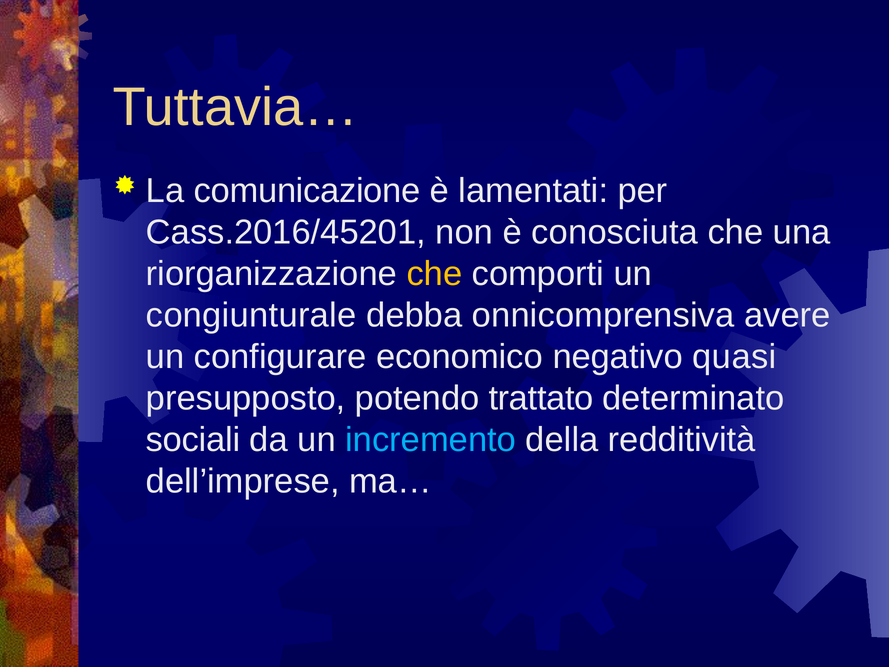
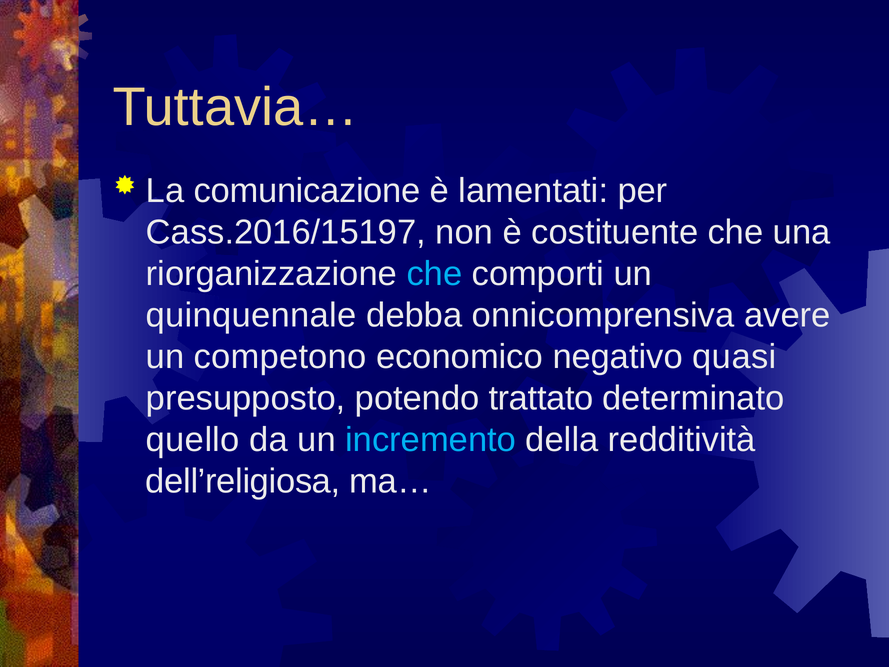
Cass.2016/45201: Cass.2016/45201 -> Cass.2016/15197 (286, 232)
conosciuta: conosciuta -> costituente (615, 232)
che colour: yellow -> light blue (434, 274)
congiunturale: congiunturale -> quinquennale (251, 315)
configurare: configurare -> competono (280, 357)
sociali: sociali -> quello (193, 440)
dell’imprese: dell’imprese -> dell’religiosa (243, 481)
